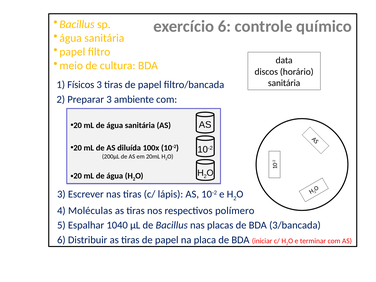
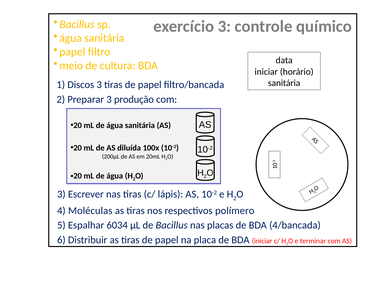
exercício 6: 6 -> 3 (224, 26)
discos: discos -> iniciar (266, 72)
Físicos: Físicos -> Discos (81, 85)
ambiente: ambiente -> produção (134, 99)
1040: 1040 -> 6034 (117, 225)
3/bancada: 3/bancada -> 4/bancada (295, 225)
